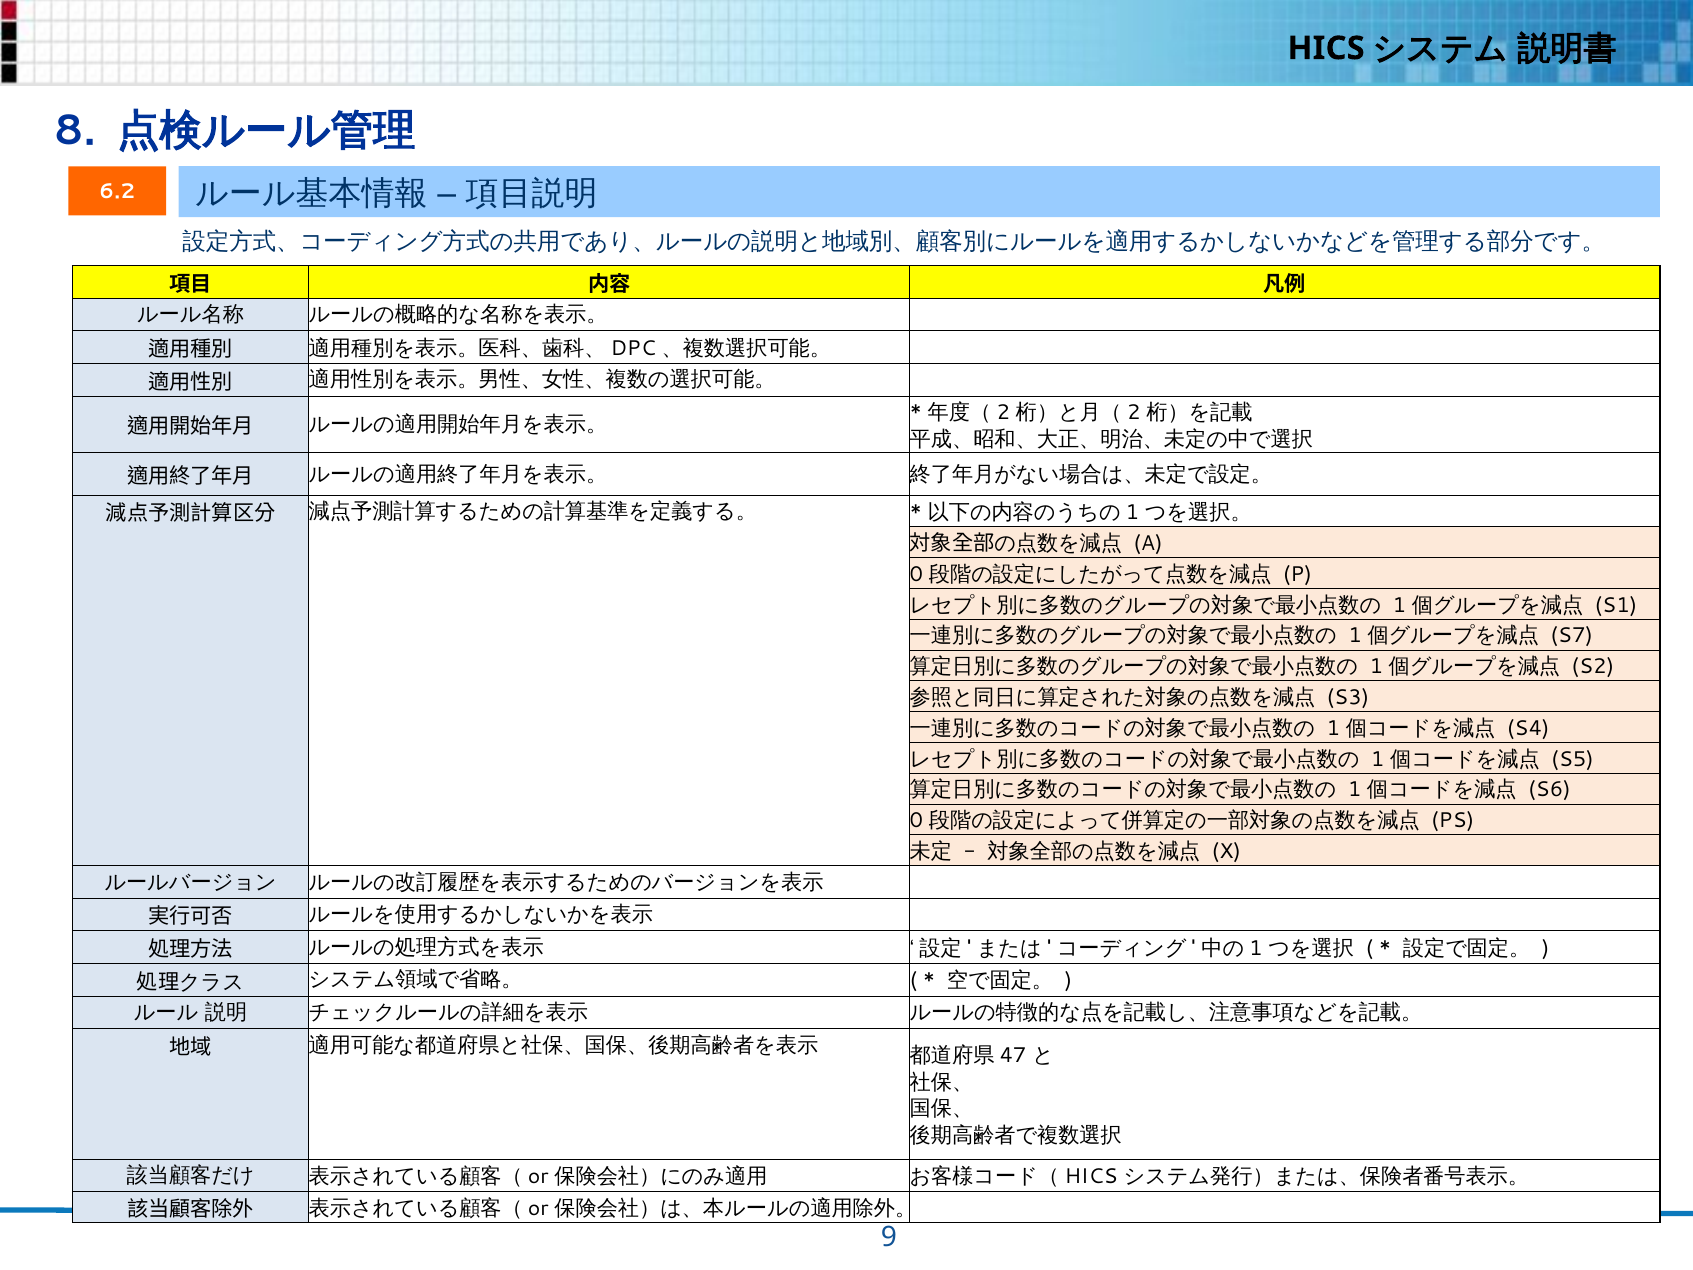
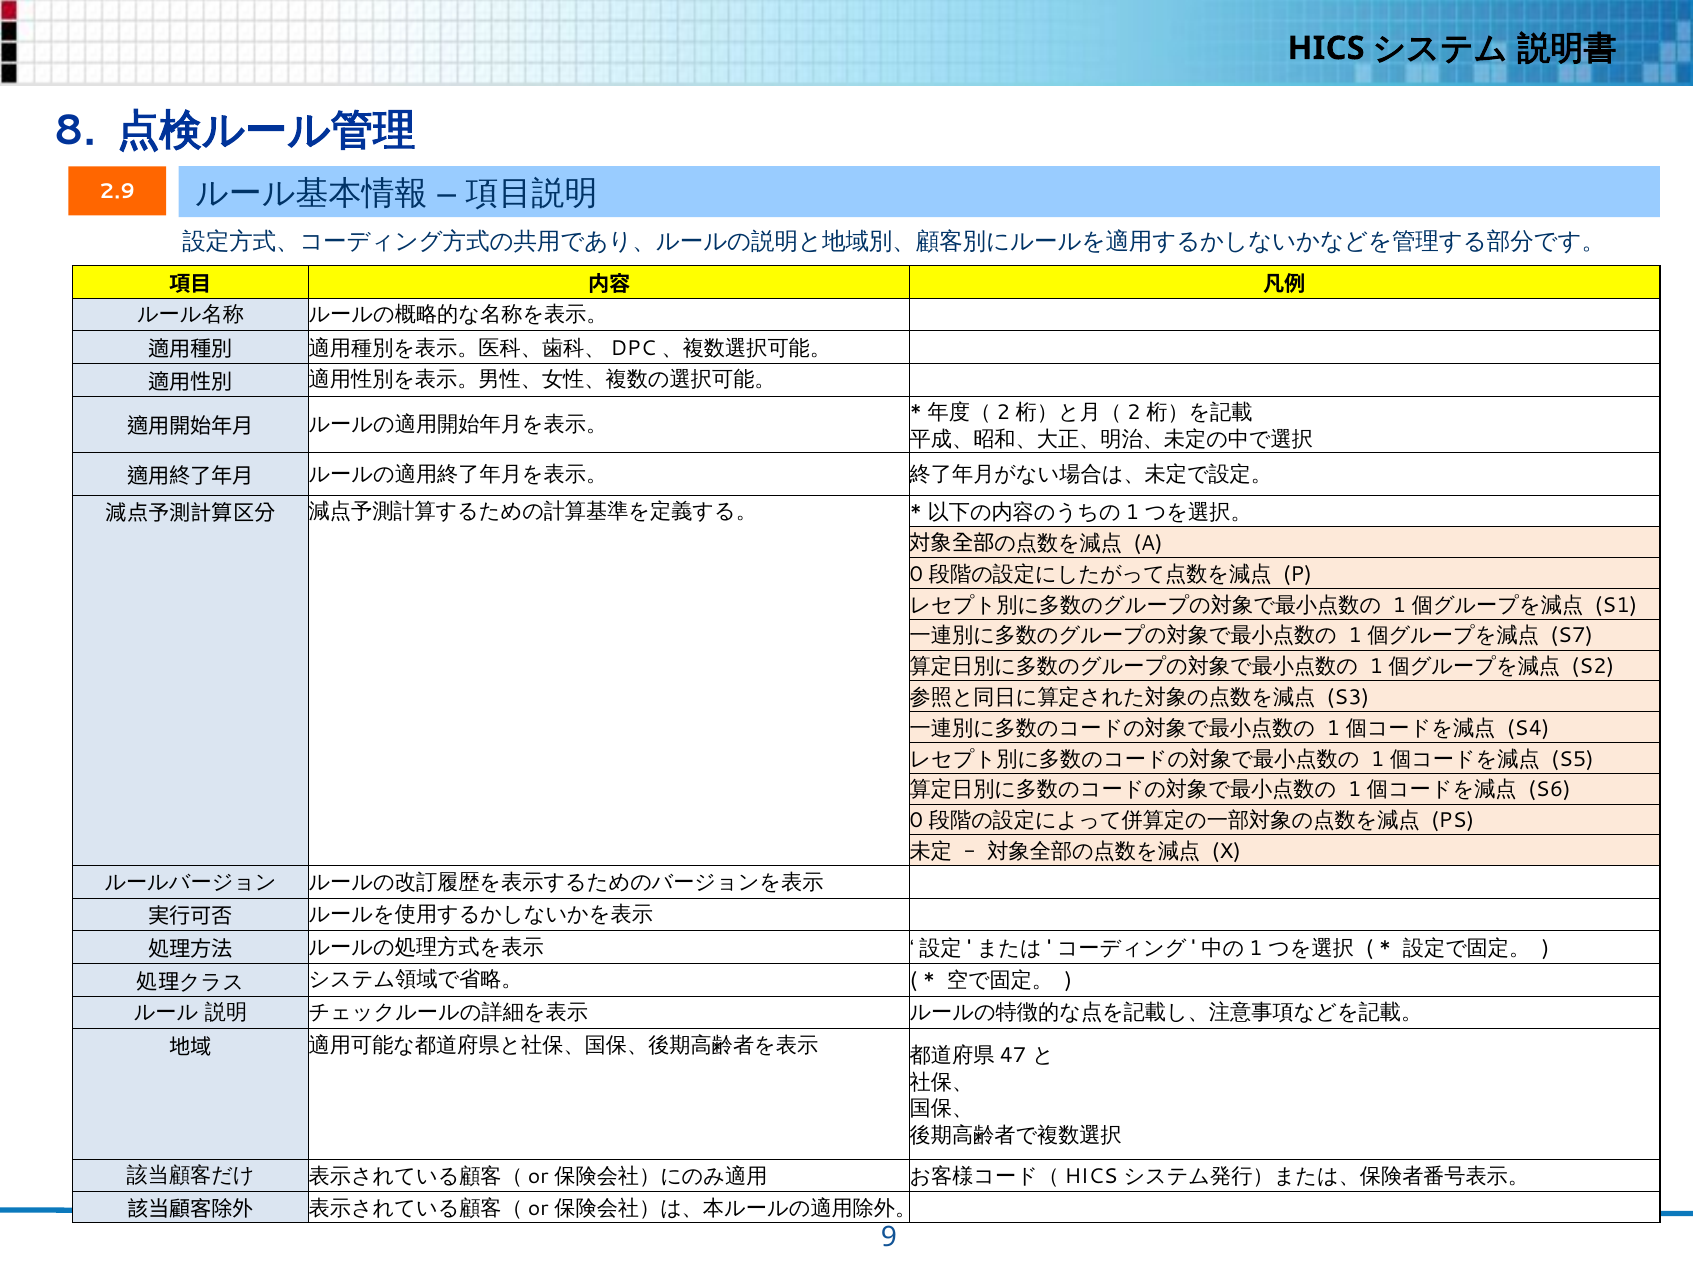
6.2: 6.2 -> 2.9 (117, 191)
